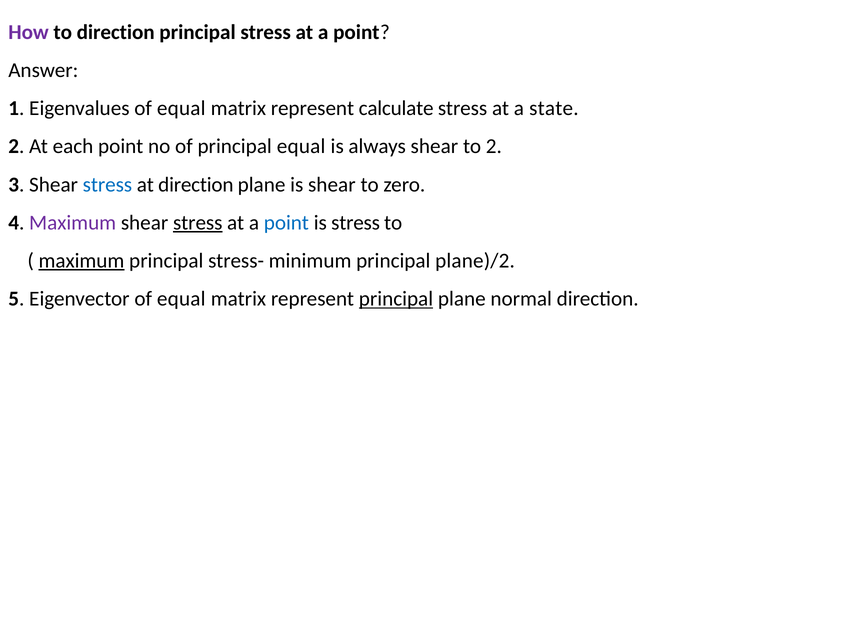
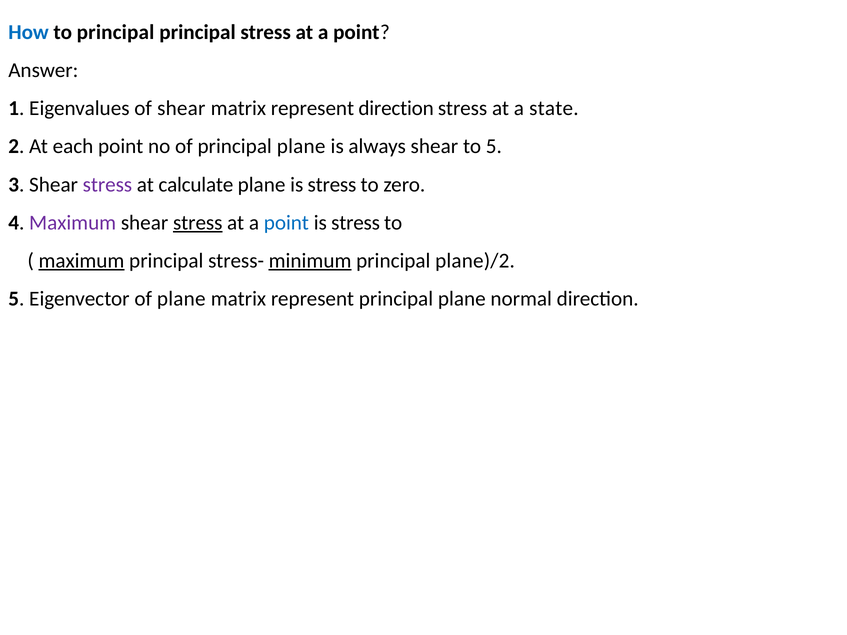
How colour: purple -> blue (29, 32)
to direction: direction -> principal (116, 32)
Eigenvalues of equal: equal -> shear (181, 108)
represent calculate: calculate -> direction (396, 108)
of principal equal: equal -> plane (301, 147)
to 2: 2 -> 5 (494, 147)
stress colour: blue -> purple (107, 185)
at direction: direction -> calculate (196, 185)
plane is shear: shear -> stress (332, 185)
minimum underline: none -> present (310, 261)
Eigenvector of equal: equal -> plane (181, 299)
principal underline: present -> none (396, 299)
